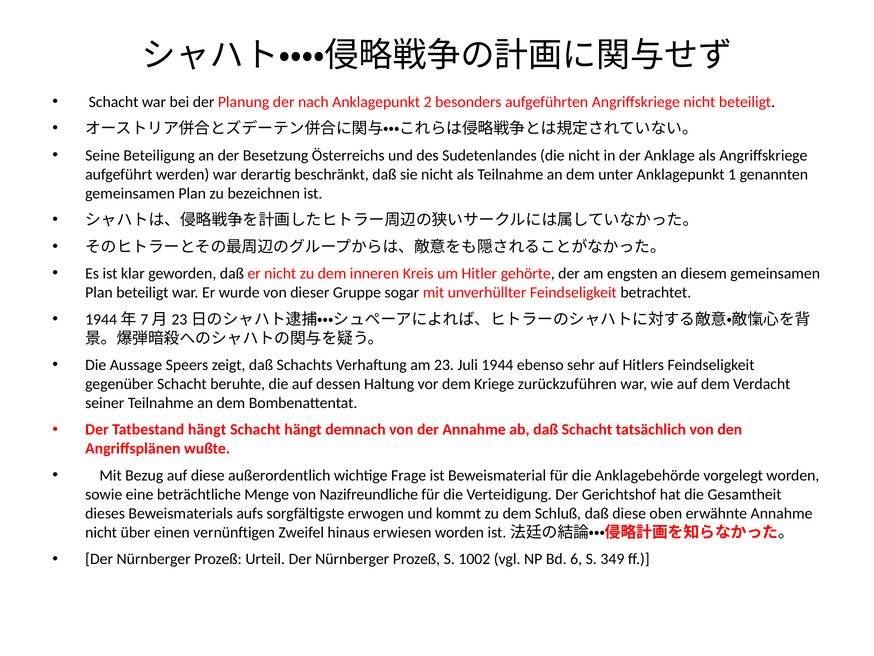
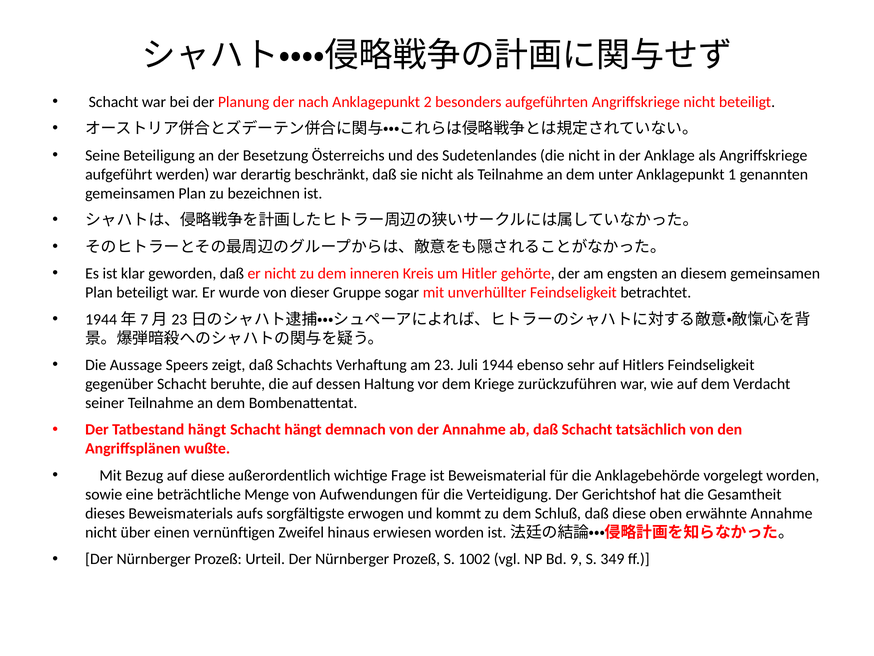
Nazifreundliche: Nazifreundliche -> Aufwendungen (369, 494)
6: 6 -> 9 (576, 559)
